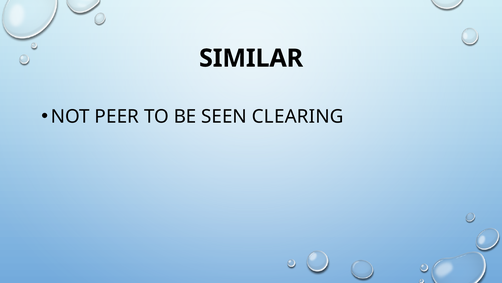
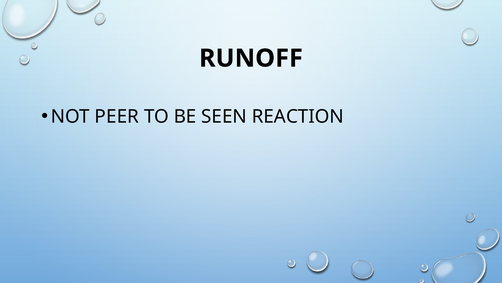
SIMILAR: SIMILAR -> RUNOFF (251, 58)
CLEARING: CLEARING -> REACTION (298, 116)
